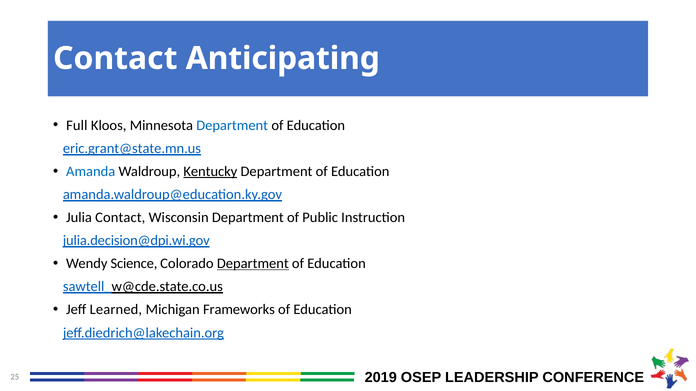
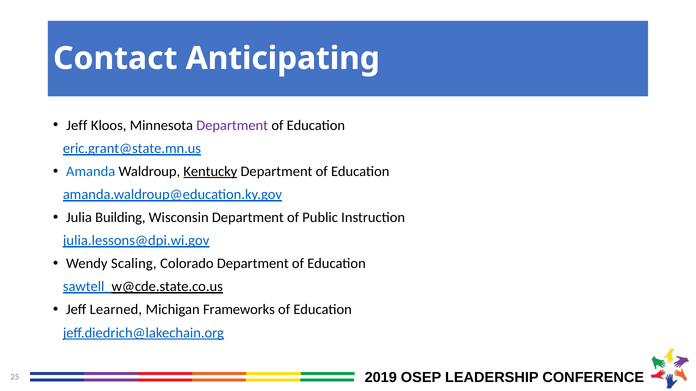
Full: Full -> Jeff (77, 125)
Department colour: blue -> purple (232, 125)
Julia Contact: Contact -> Building (120, 218)
julia.decision@dpi.wi.gov: julia.decision@dpi.wi.gov -> julia.lessons@dpi.wi.gov (136, 241)
Science: Science -> Scaling (134, 264)
Department underline: present -> none (253, 264)
